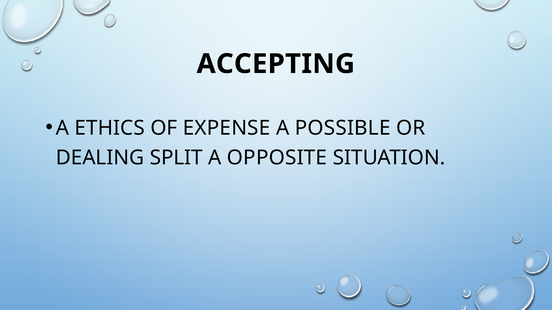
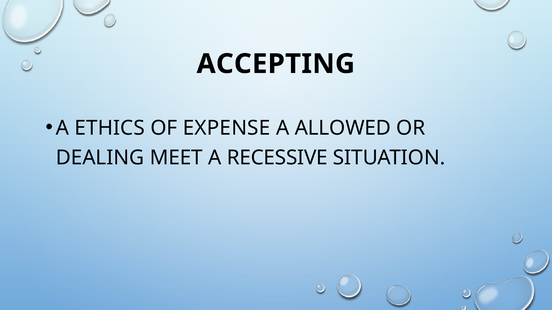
POSSIBLE: POSSIBLE -> ALLOWED (343, 128)
SPLIT: SPLIT -> MEET (176, 158)
OPPOSITE: OPPOSITE -> RECESSIVE (277, 158)
